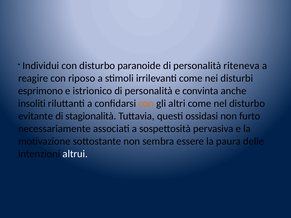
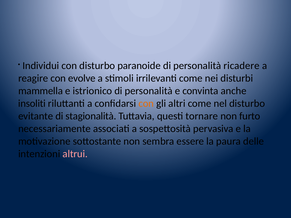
riteneva: riteneva -> ricadere (242, 66)
riposo: riposo -> evolve (82, 78)
esprimono: esprimono -> mammella (41, 91)
ossidasi: ossidasi -> tornare (202, 116)
altrui colour: white -> pink (75, 154)
